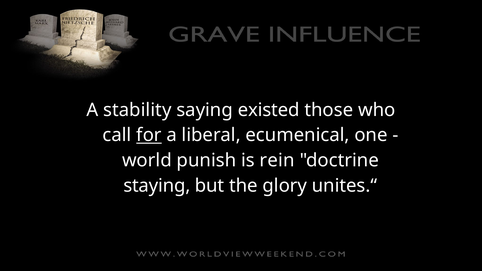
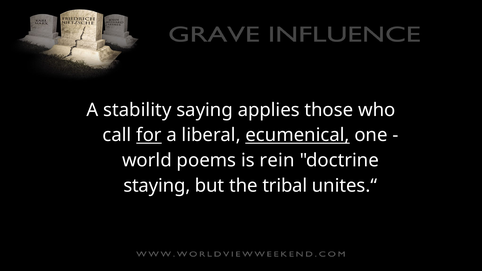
existed: existed -> applies (269, 110)
ecumenical underline: none -> present (298, 135)
punish: punish -> poems (206, 161)
glory: glory -> tribal (285, 186)
